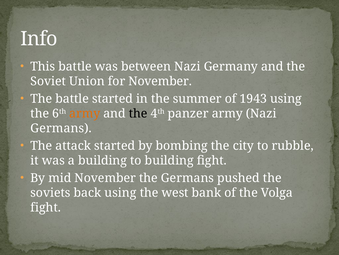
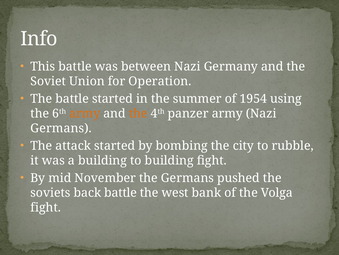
for November: November -> Operation (160, 81)
1943: 1943 -> 1954 (253, 99)
the colour: black -> orange (138, 113)
back using: using -> battle (121, 192)
